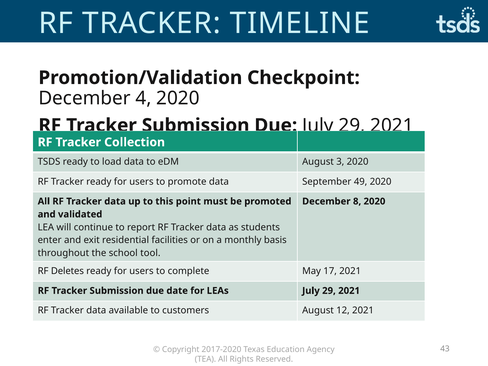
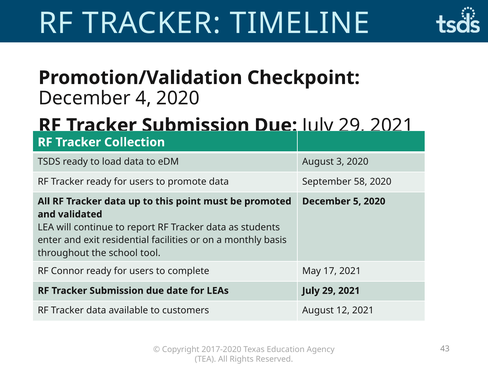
49: 49 -> 58 (361, 182)
8: 8 -> 5 (357, 201)
Deletes: Deletes -> Connor (67, 271)
